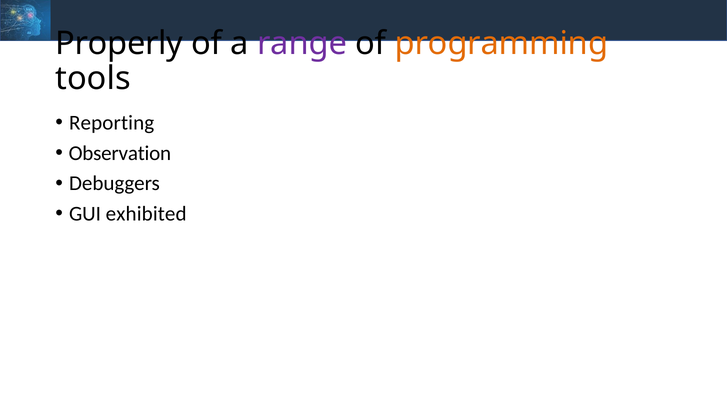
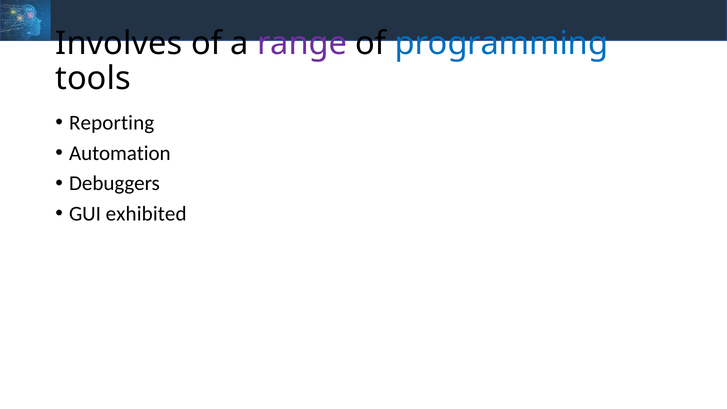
Properly: Properly -> Involves (119, 43)
programming colour: orange -> blue (501, 43)
Observation: Observation -> Automation (120, 153)
